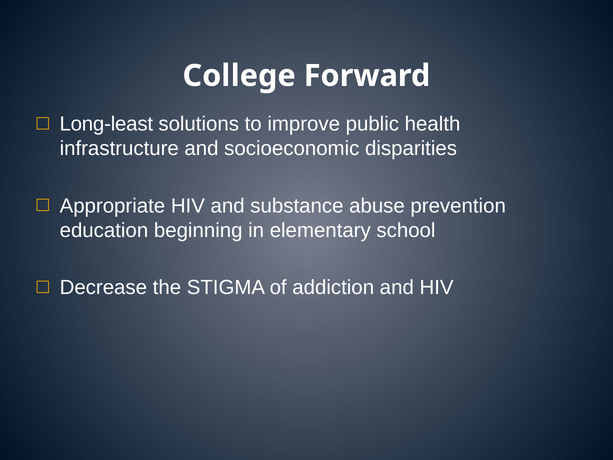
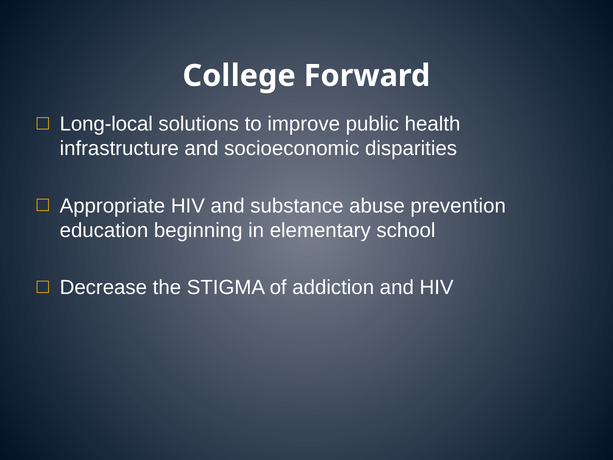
Long-least: Long-least -> Long-local (106, 124)
